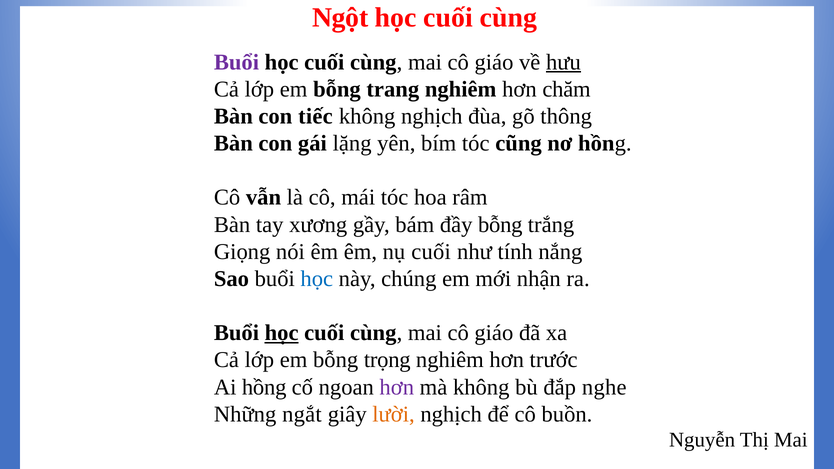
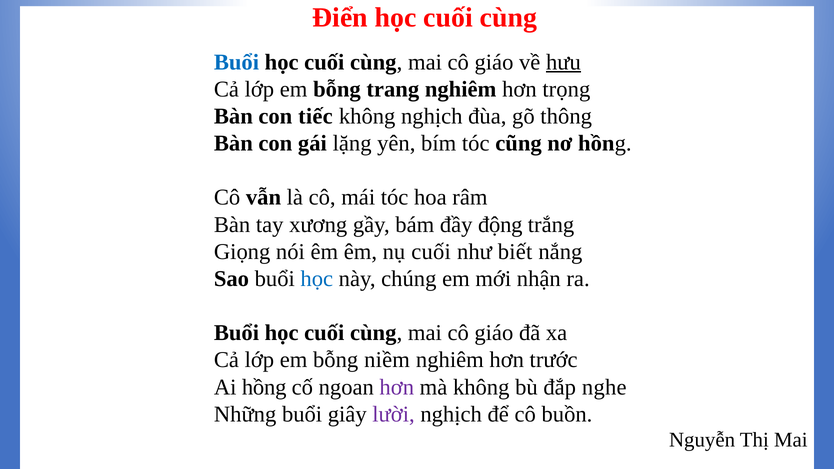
Ngột: Ngột -> Điển (340, 18)
Buổi colour: purple -> blue (236, 62)
chăm: chăm -> trọng (566, 89)
đầy bỗng: bỗng -> động (500, 225)
tính: tính -> biết (515, 252)
học underline: present -> none (282, 333)
trọng: trọng -> niềm (387, 360)
Những ngắt: ngắt -> buổi (302, 414)
lười colour: orange -> purple (393, 414)
